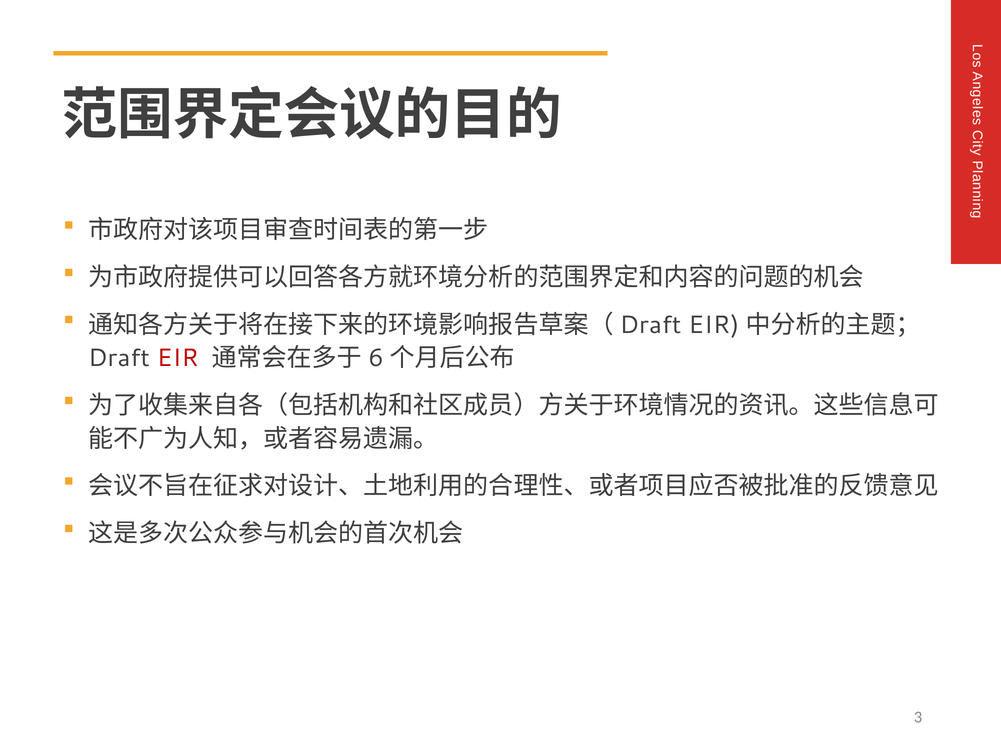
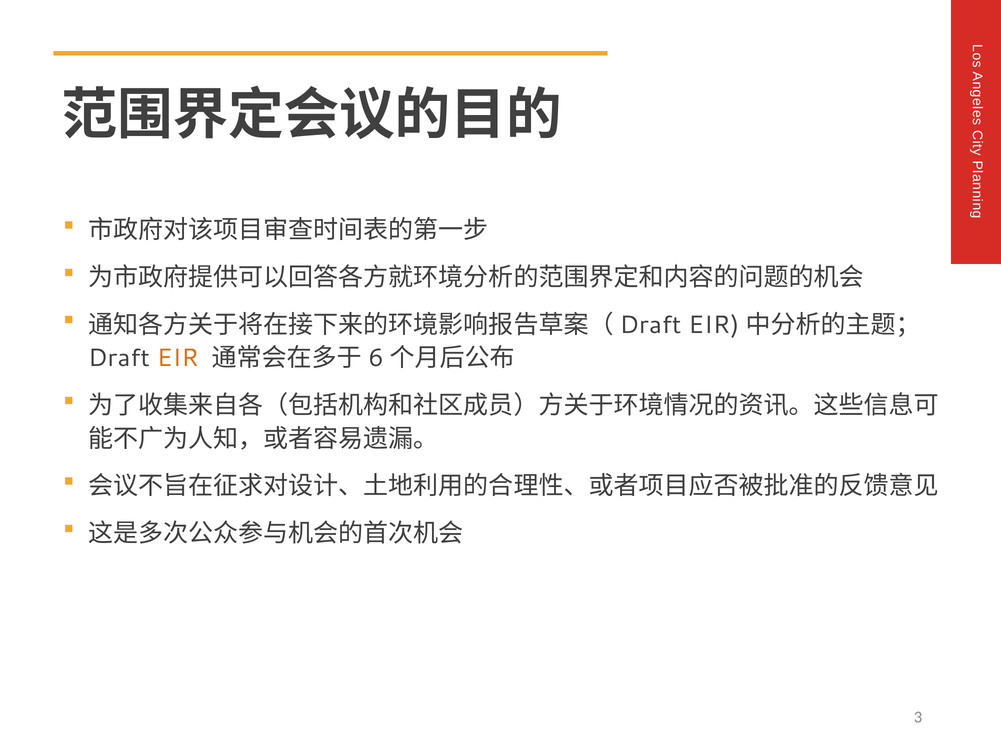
EIR colour: red -> orange (178, 358)
